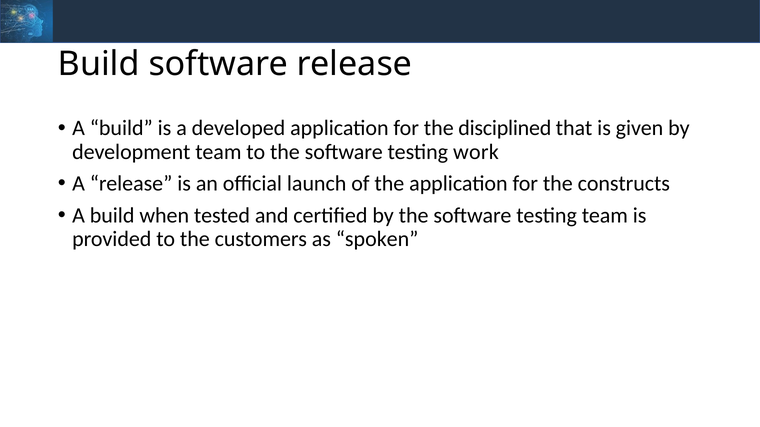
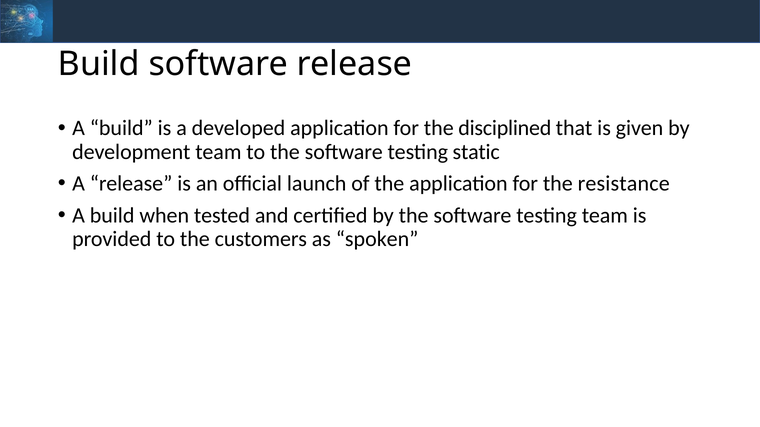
work: work -> static (476, 152)
constructs: constructs -> resistance (624, 184)
